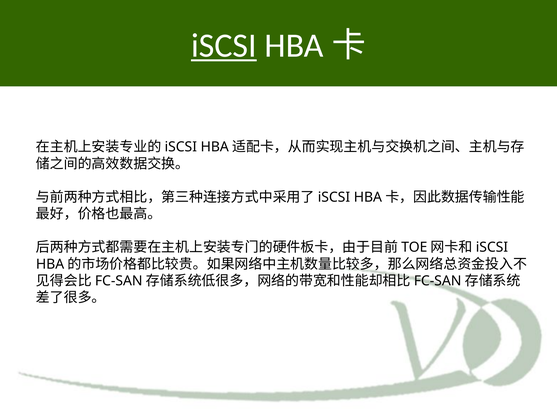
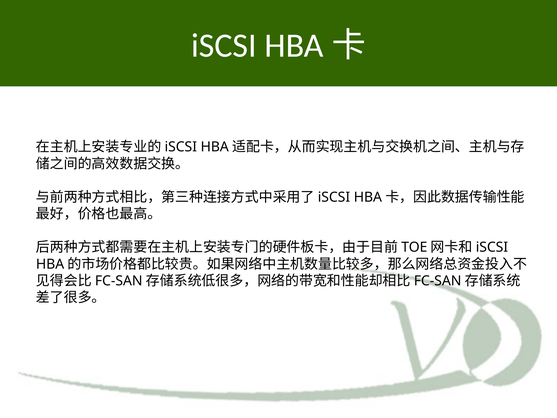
iSCSI underline: present -> none (224, 46)
